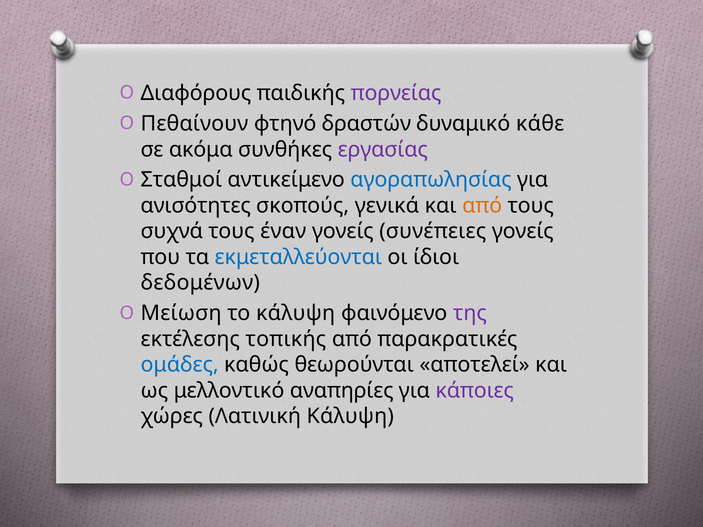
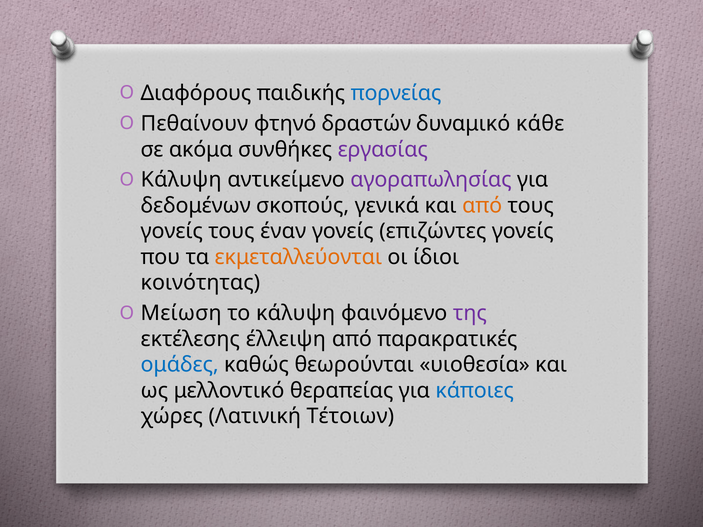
πορνείας colour: purple -> blue (396, 93)
Σταθμοί: Σταθμοί -> Κάλυψη (181, 180)
αγοραπωλησίας colour: blue -> purple (431, 180)
ανισότητες: ανισότητες -> δεδομένων (196, 206)
συχνά: συχνά -> γονείς (172, 231)
συνέπειες: συνέπειες -> επιζώντες (433, 231)
εκμεταλλεύονται colour: blue -> orange (298, 257)
δεδομένων: δεδομένων -> κοινότητας (200, 283)
τοπικής: τοπικής -> έλλειψη (286, 339)
αποτελεί: αποτελεί -> υιοθεσία (475, 365)
αναπηρίες: αναπηρίες -> θεραπείας (342, 391)
κάποιες colour: purple -> blue (475, 391)
Λατινική Κάλυψη: Κάλυψη -> Τέτοιων (350, 417)
